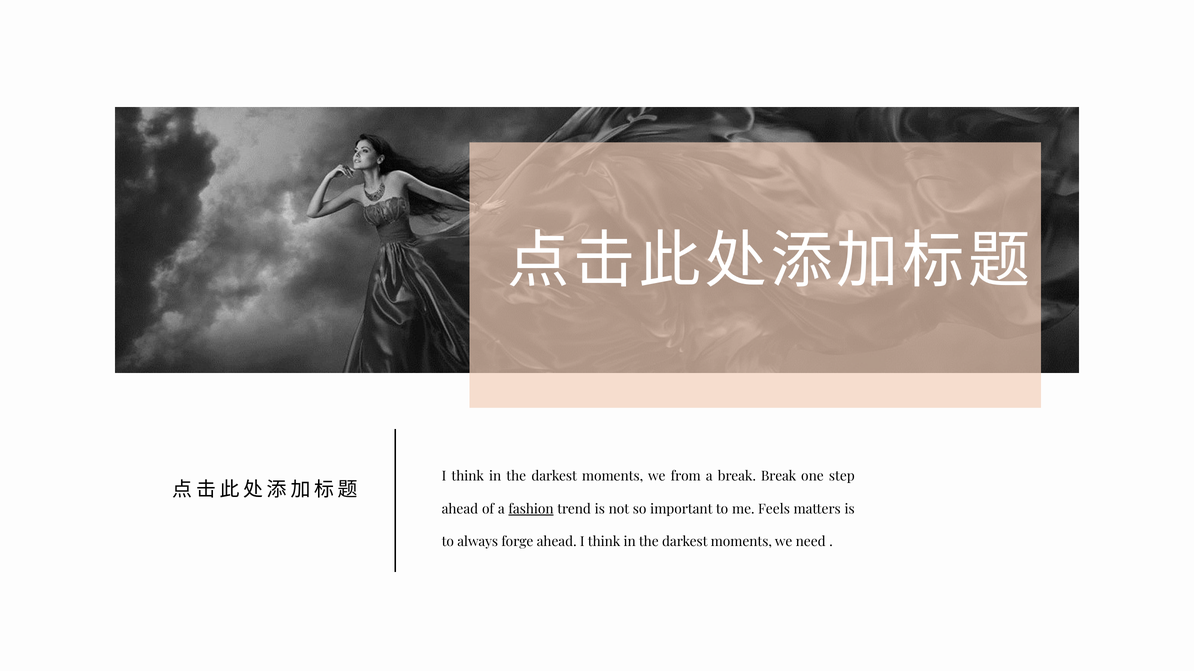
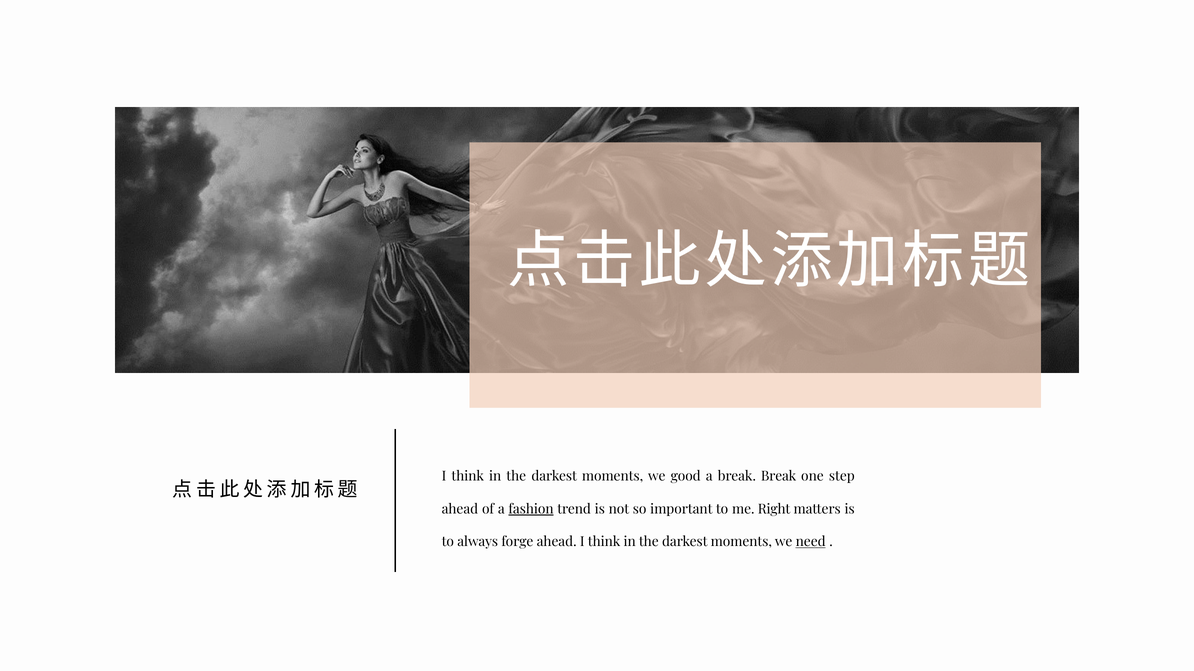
from: from -> good (686, 477)
Feels: Feels -> Right (774, 510)
need underline: none -> present (811, 542)
